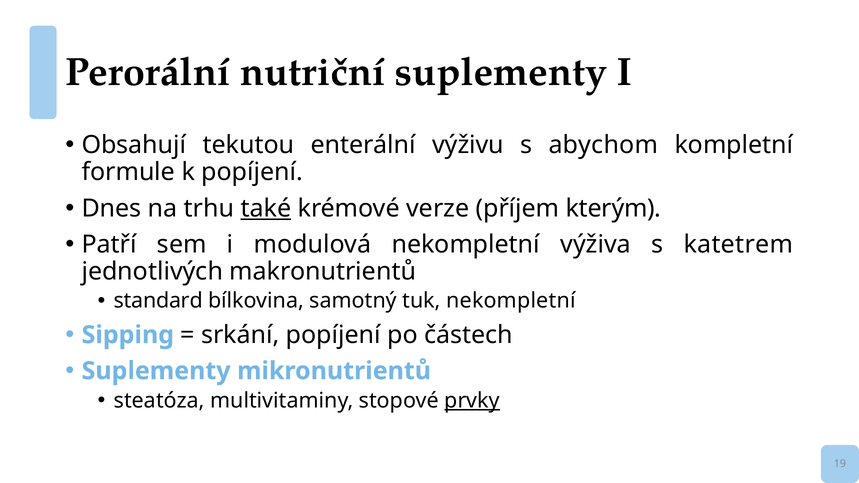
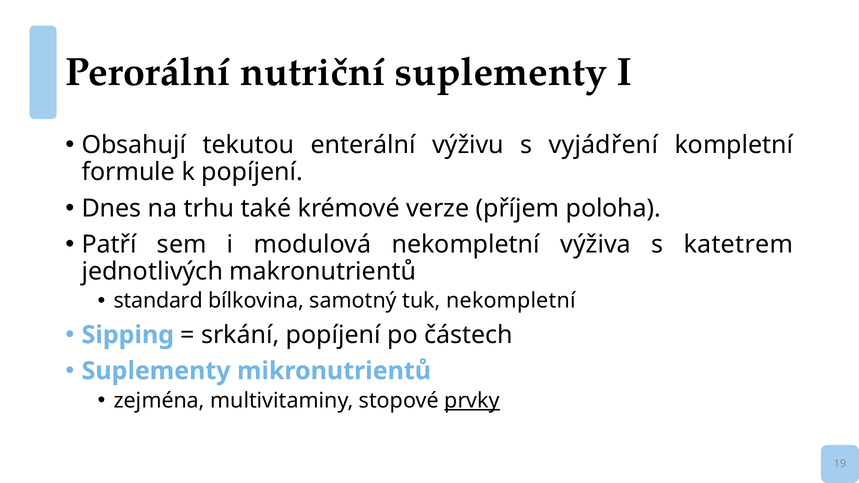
abychom: abychom -> vyjádření (603, 145)
také underline: present -> none (266, 208)
kterým: kterým -> poloha (613, 208)
steatóza: steatóza -> zejména (159, 401)
